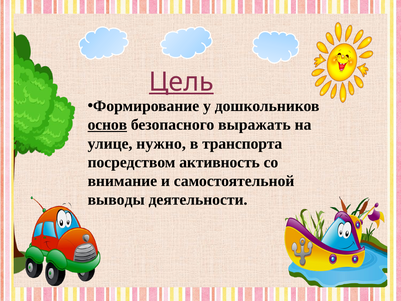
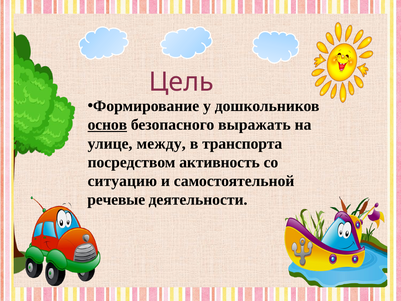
Цель underline: present -> none (181, 82)
нужно: нужно -> между (161, 143)
внимание: внимание -> ситуацию (122, 181)
выводы: выводы -> речевые (116, 200)
